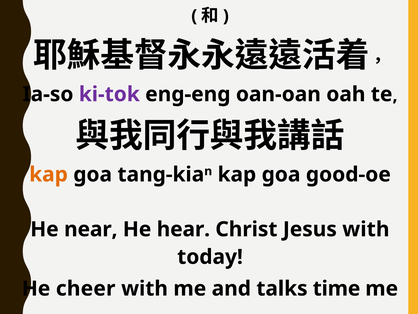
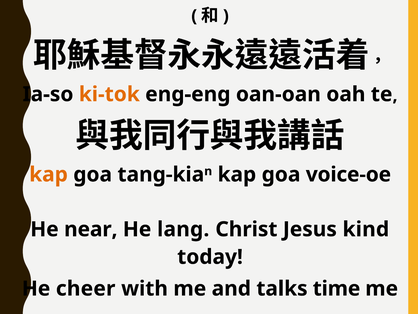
ki-tok colour: purple -> orange (109, 94)
good-oe: good-oe -> voice-oe (348, 174)
hear: hear -> lang (183, 229)
Jesus with: with -> kind (366, 229)
